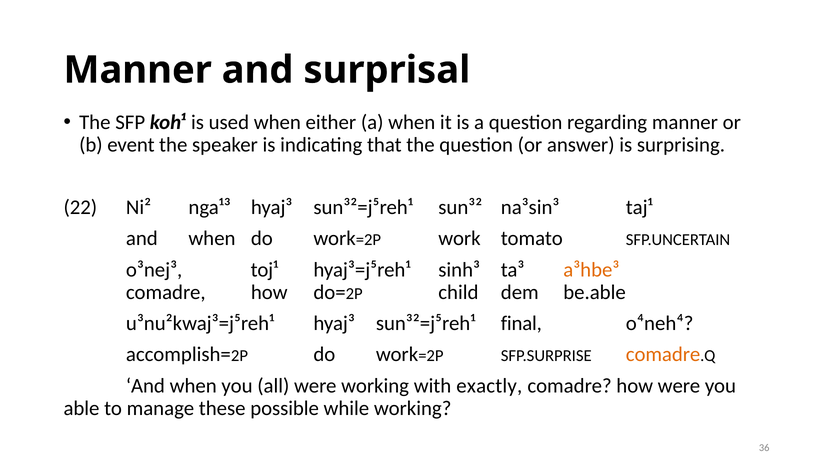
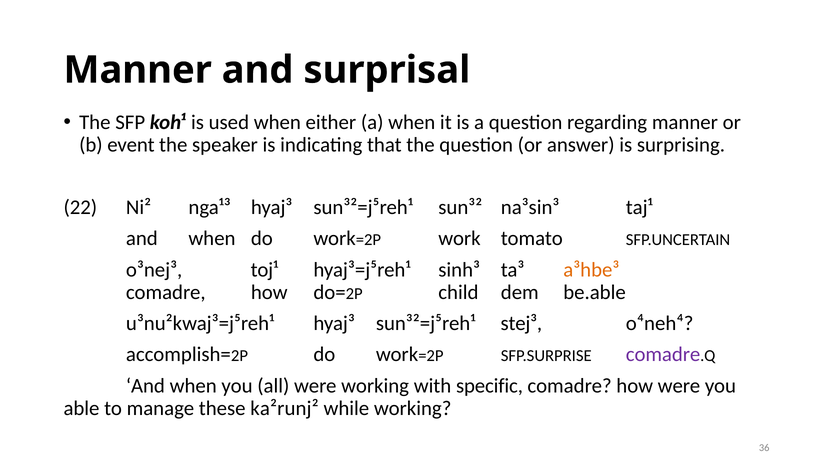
final: final -> stej³ (521, 323)
comadre colour: orange -> purple (663, 354)
exactly: exactly -> specific (490, 385)
possible: possible -> ka²runj² (285, 408)
